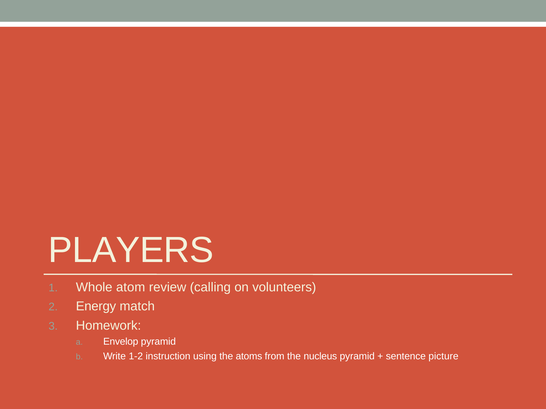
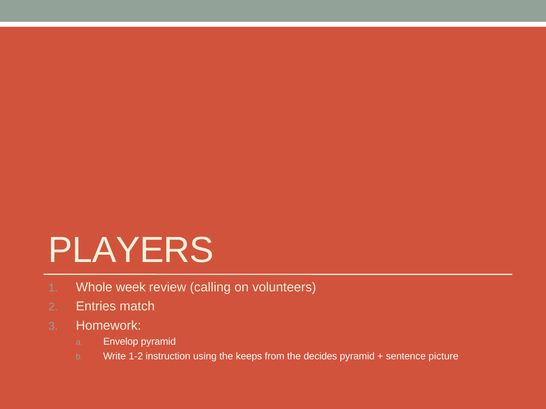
atom: atom -> week (131, 288)
Energy: Energy -> Entries (96, 307)
atoms: atoms -> keeps (249, 357)
nucleus: nucleus -> decides (320, 357)
